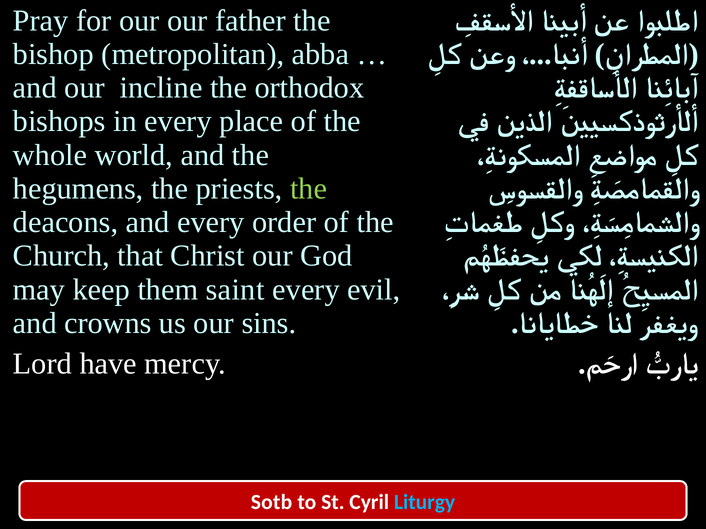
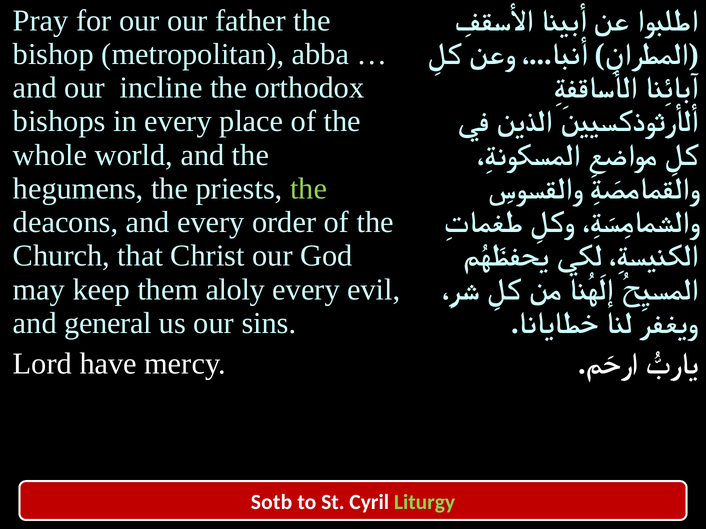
saint: saint -> aloly (235, 290)
crowns: crowns -> general (108, 323)
Liturgy colour: light blue -> light green (425, 503)
